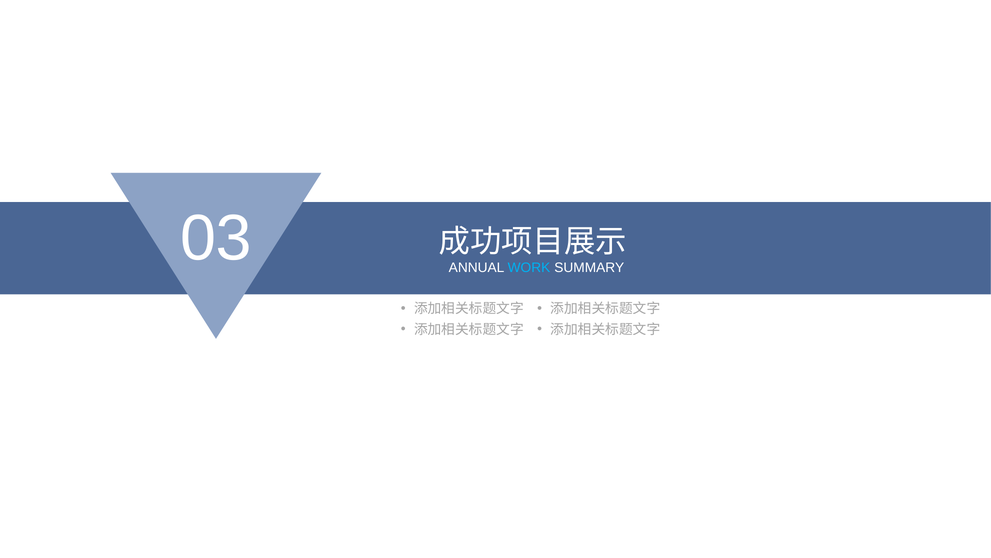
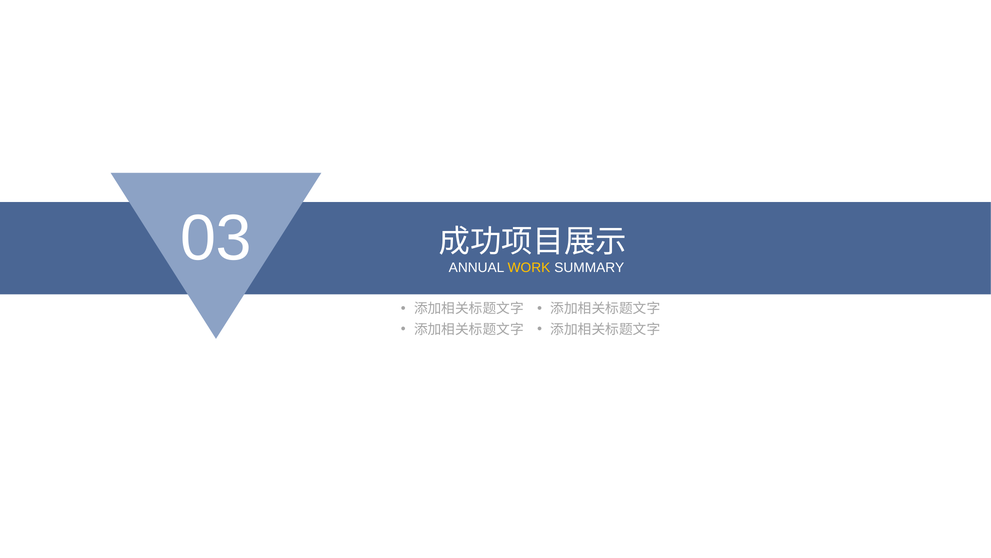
WORK colour: light blue -> yellow (529, 267)
